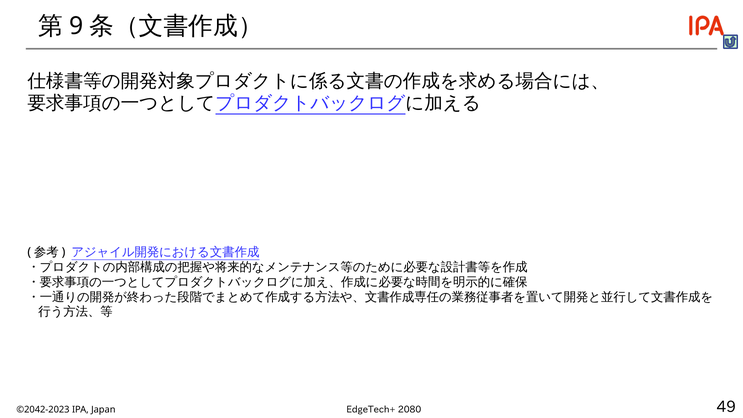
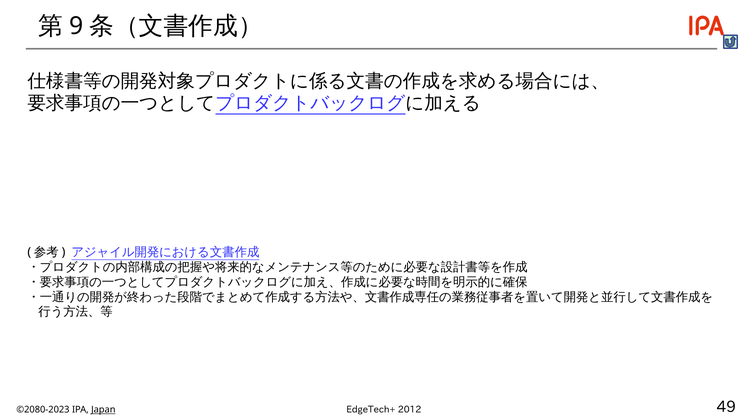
2080: 2080 -> 2012 (410, 410)
©2042-2023: ©2042-2023 -> ©2080-2023 (43, 410)
Japan underline: none -> present (103, 410)
